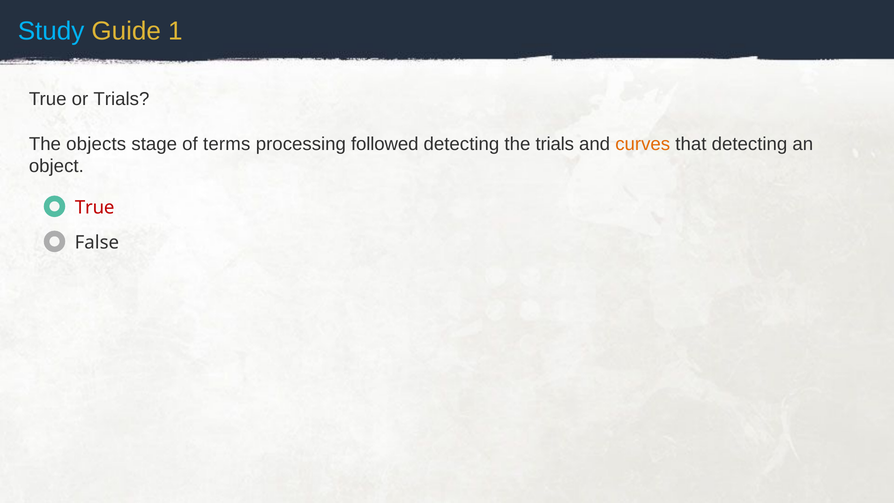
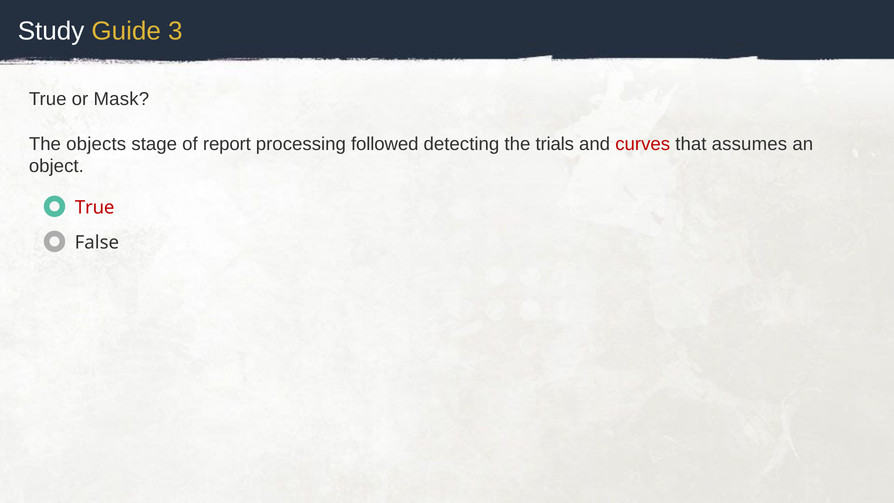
Study colour: light blue -> white (51, 31)
1: 1 -> 3 (175, 31)
or Trials: Trials -> Mask (121, 99)
terms: terms -> report (227, 144)
curves colour: orange -> red (643, 144)
that detecting: detecting -> assumes (749, 144)
